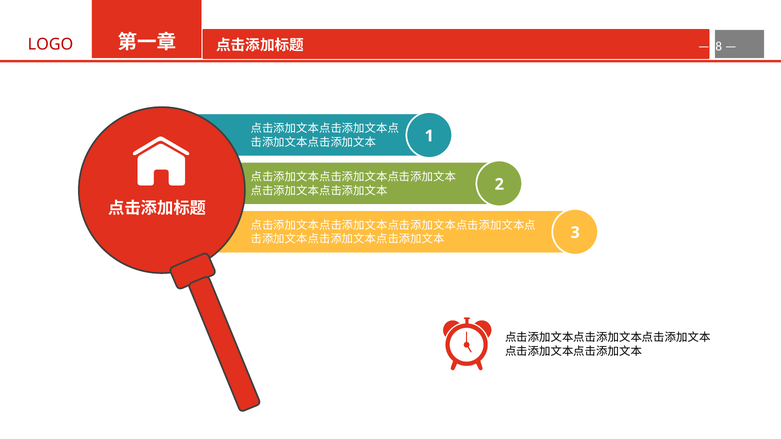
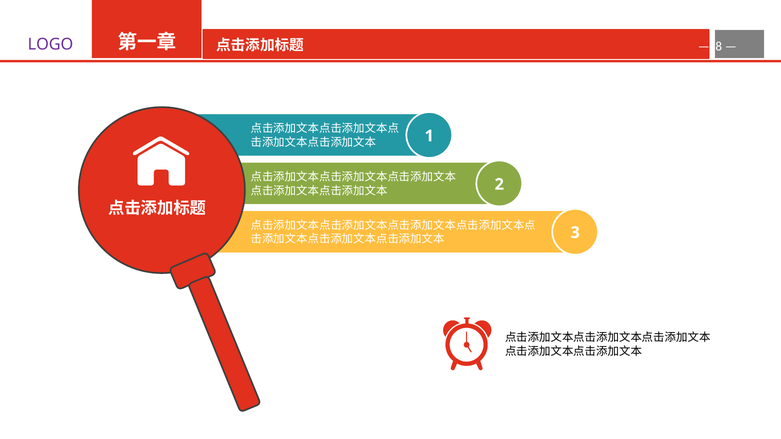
LOGO colour: red -> purple (51, 44)
